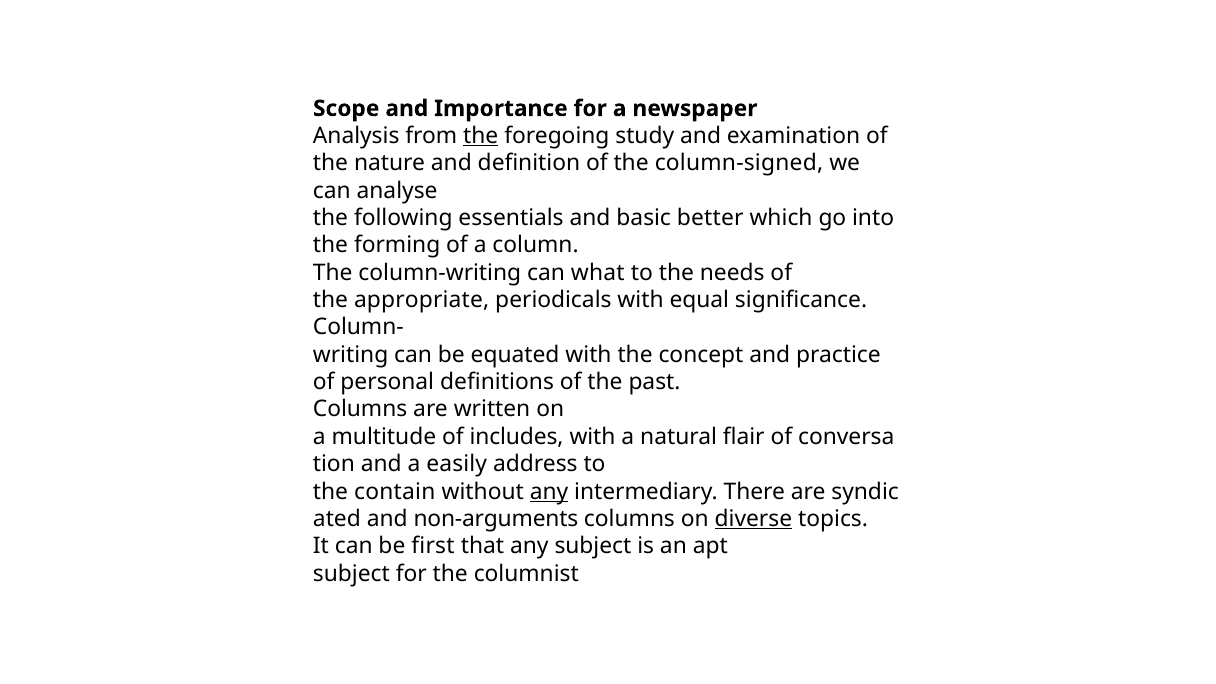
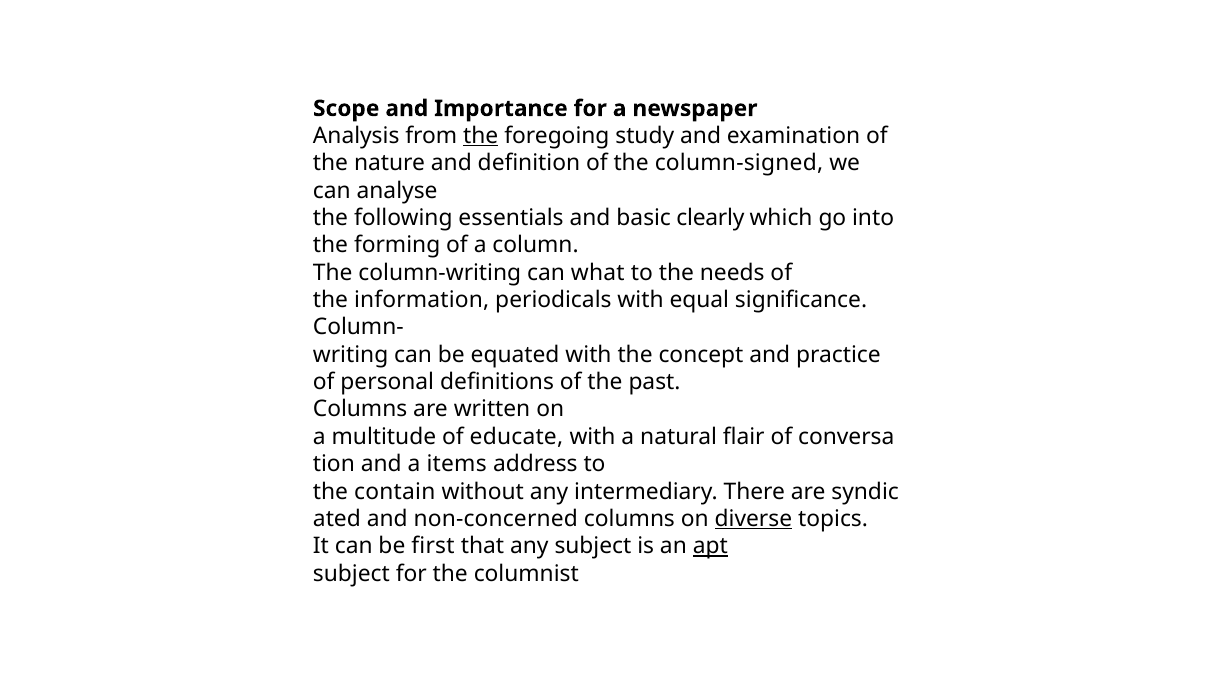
better: better -> clearly (710, 218)
appropriate: appropriate -> information (422, 300)
includes: includes -> educate (516, 437)
easily: easily -> items (457, 464)
any underline: present -> none (549, 492)
non-arguments: non-arguments -> non-concerned (496, 519)
apt underline: none -> present (710, 546)
